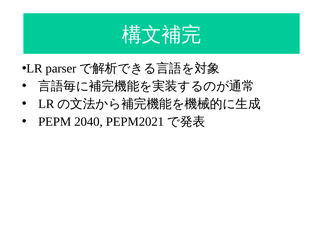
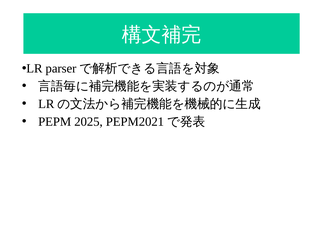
2040: 2040 -> 2025 (88, 122)
